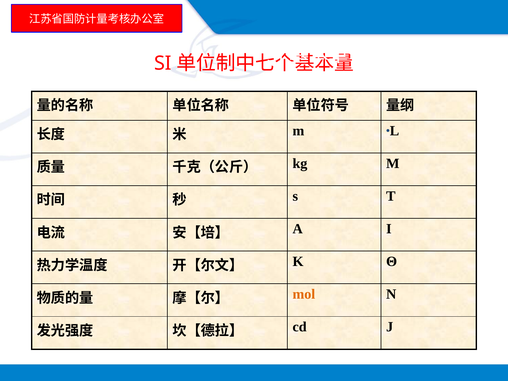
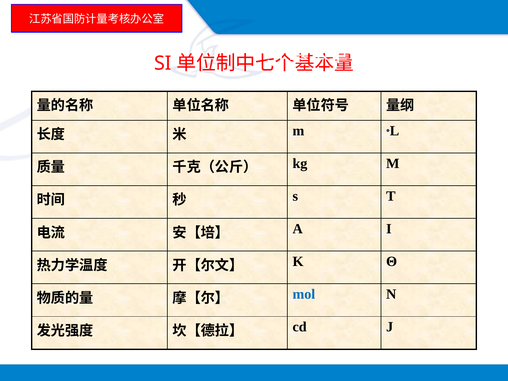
mol colour: orange -> blue (304, 294)
